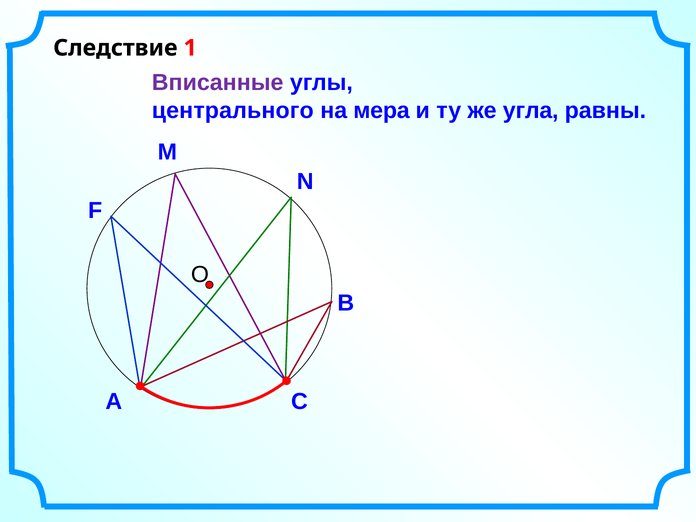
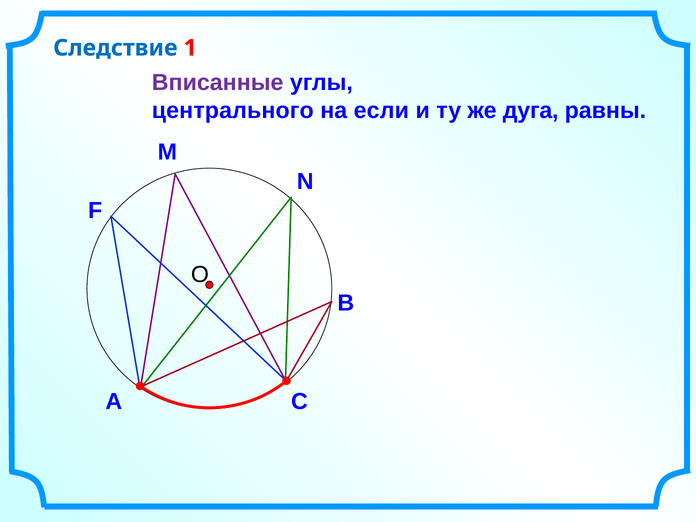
Следствие colour: black -> blue (115, 48)
мера: мера -> если (381, 111)
угла: угла -> дуга (531, 111)
